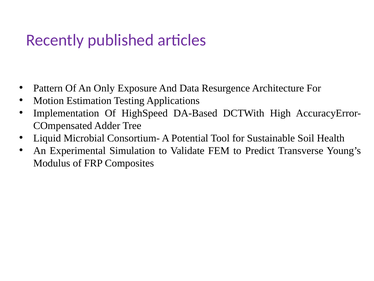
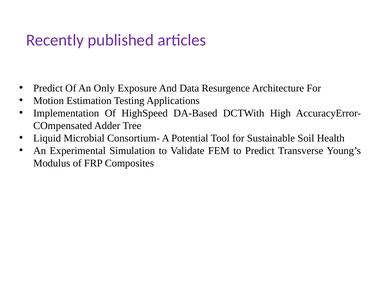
Pattern: Pattern -> Predict (48, 88)
